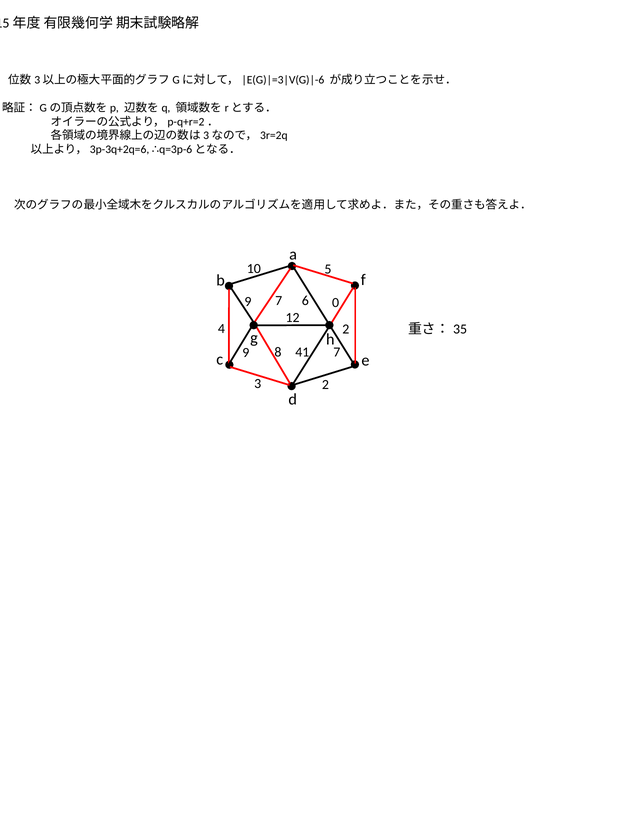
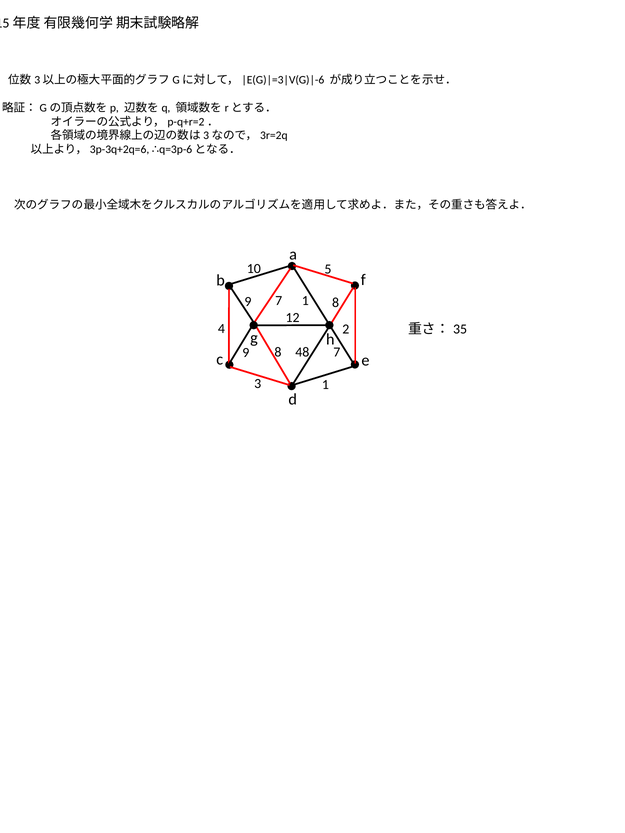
7 6: 6 -> 1 (305, 301)
9 0: 0 -> 8 (336, 303)
41: 41 -> 48 (302, 352)
3 2: 2 -> 1 (325, 385)
